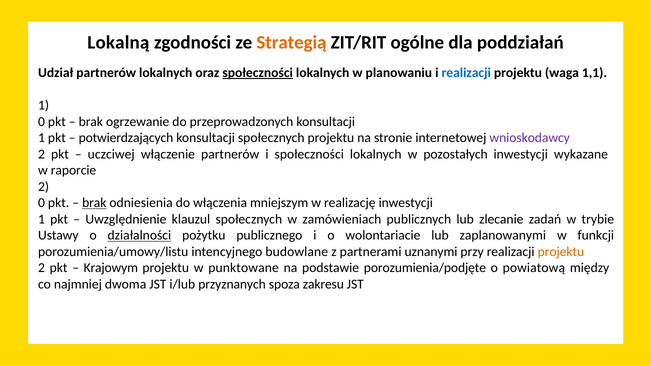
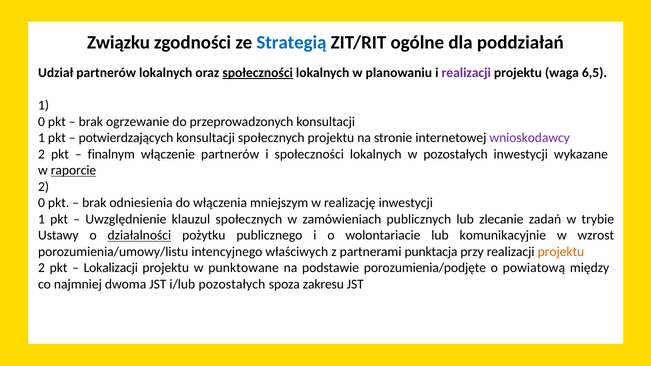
Lokalną: Lokalną -> Związku (119, 42)
Strategią colour: orange -> blue (291, 42)
realizacji colour: blue -> purple (466, 73)
1,1: 1,1 -> 6,5 (594, 73)
uczciwej: uczciwej -> finalnym (111, 154)
raporcie underline: none -> present (74, 170)
brak underline: present -> none (94, 203)
zaplanowanymi: zaplanowanymi -> komunikacyjnie (503, 236)
funkcji: funkcji -> wzrost (596, 236)
budowlane: budowlane -> właściwych (297, 252)
uznanymi: uznanymi -> punktacja (431, 252)
Krajowym: Krajowym -> Lokalizacji (111, 268)
i/lub przyznanych: przyznanych -> pozostałych (232, 284)
